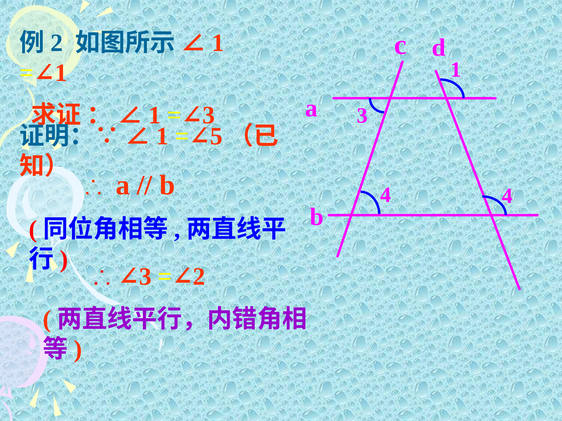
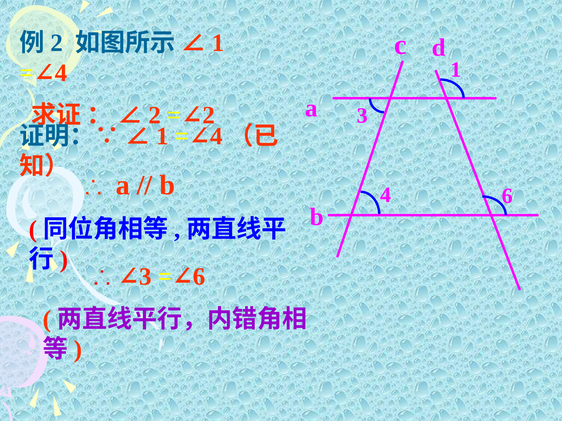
1: 1 -> 4 (61, 73)
1: 1 -> 2 (155, 115)
3: 3 -> 2 (209, 115)
5: 5 -> 4 (216, 137)
4 4: 4 -> 6 (507, 196)
2: 2 -> 6 (199, 277)
